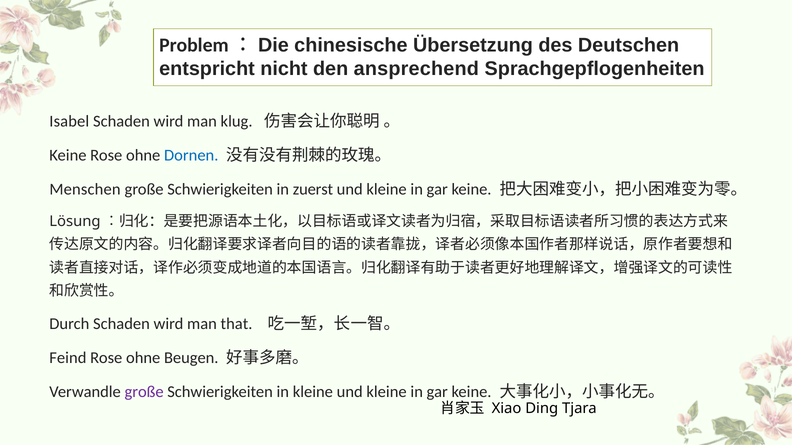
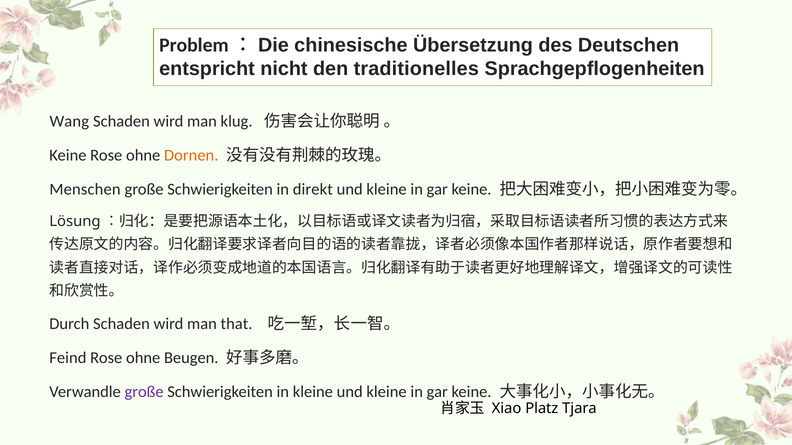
ansprechend: ansprechend -> traditionelles (416, 69)
Isabel: Isabel -> Wang (69, 121)
Dornen colour: blue -> orange (191, 155)
zuerst: zuerst -> direkt (313, 189)
Ding: Ding -> Platz (542, 409)
